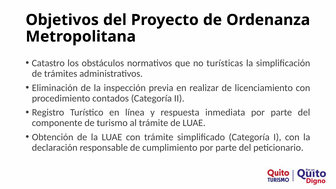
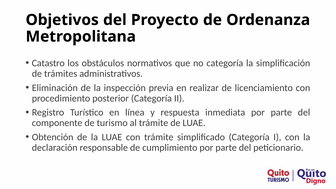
no turísticas: turísticas -> categoría (225, 63)
contados: contados -> posterior (111, 98)
